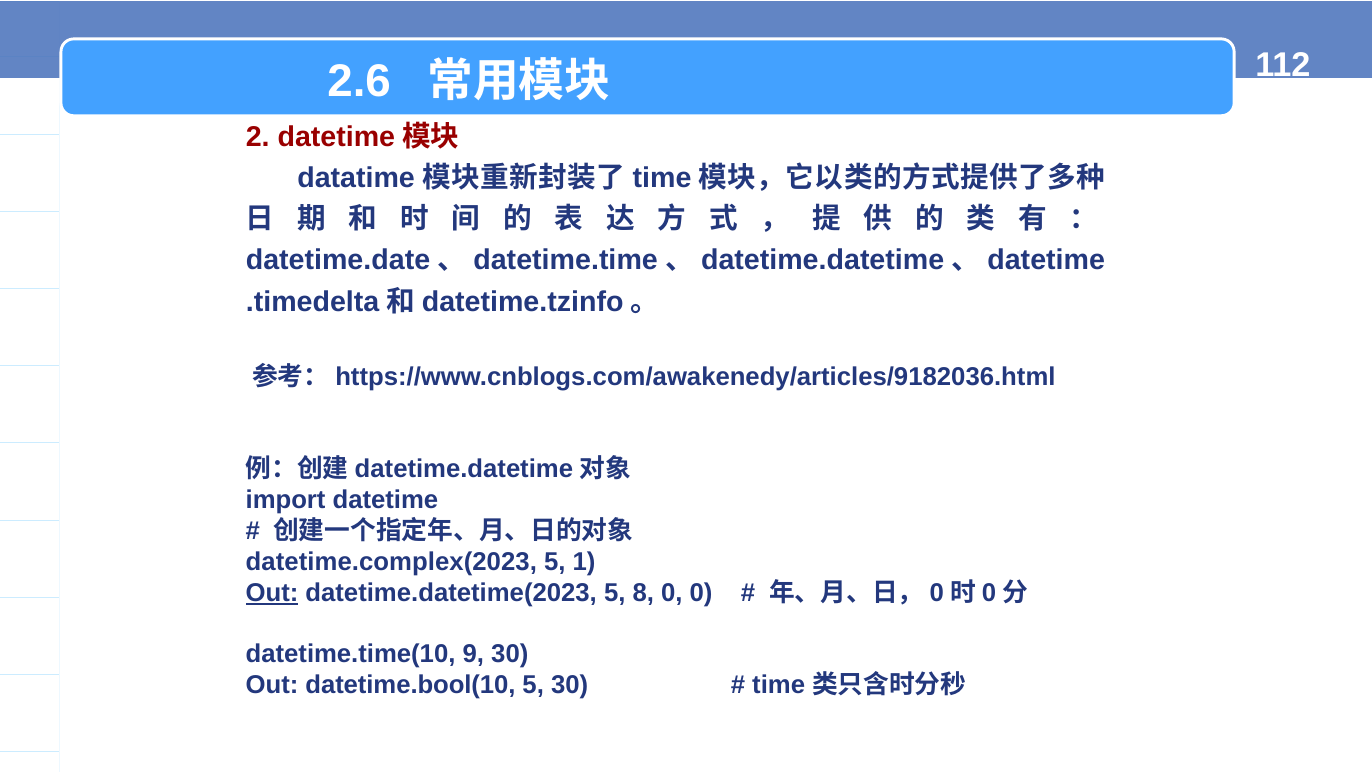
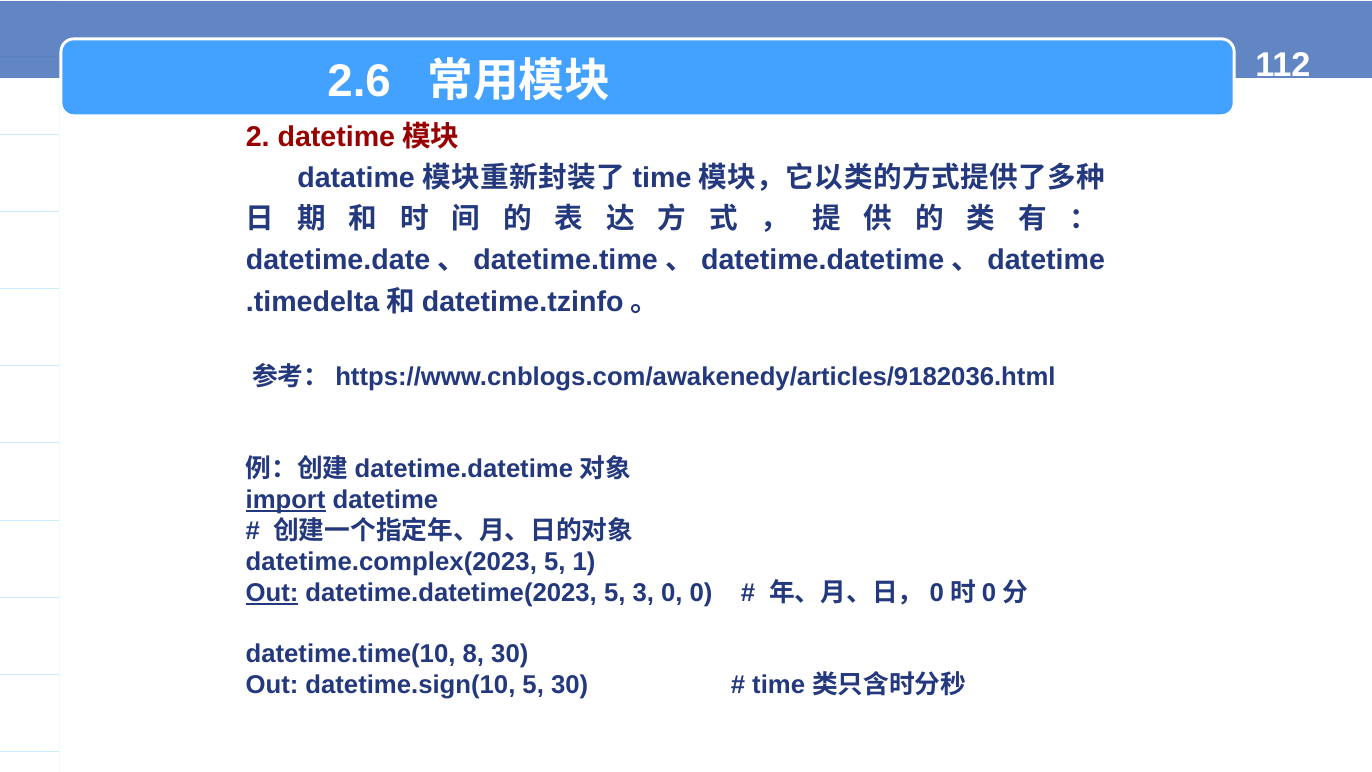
import underline: none -> present (286, 500)
8: 8 -> 3 (643, 593)
9: 9 -> 8 (473, 654)
datetime.bool(10: datetime.bool(10 -> datetime.sign(10 (410, 685)
